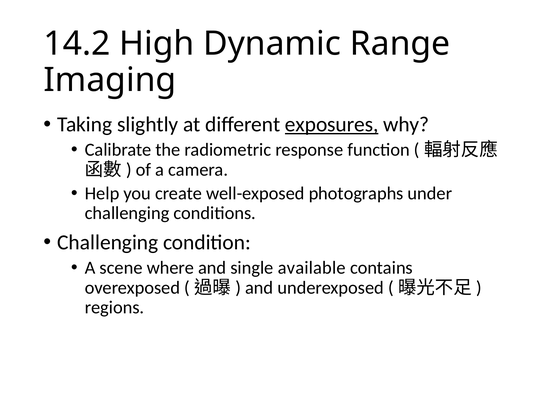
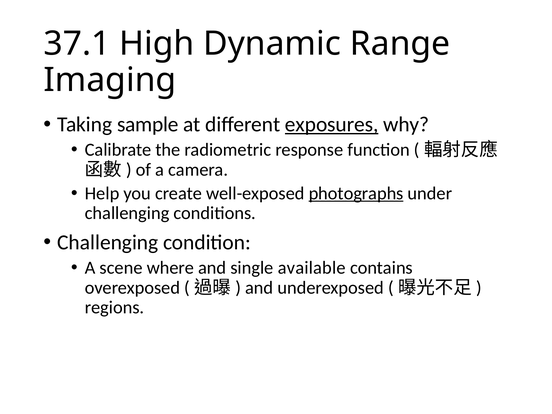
14.2: 14.2 -> 37.1 (77, 44)
slightly: slightly -> sample (148, 124)
photographs underline: none -> present (356, 193)
